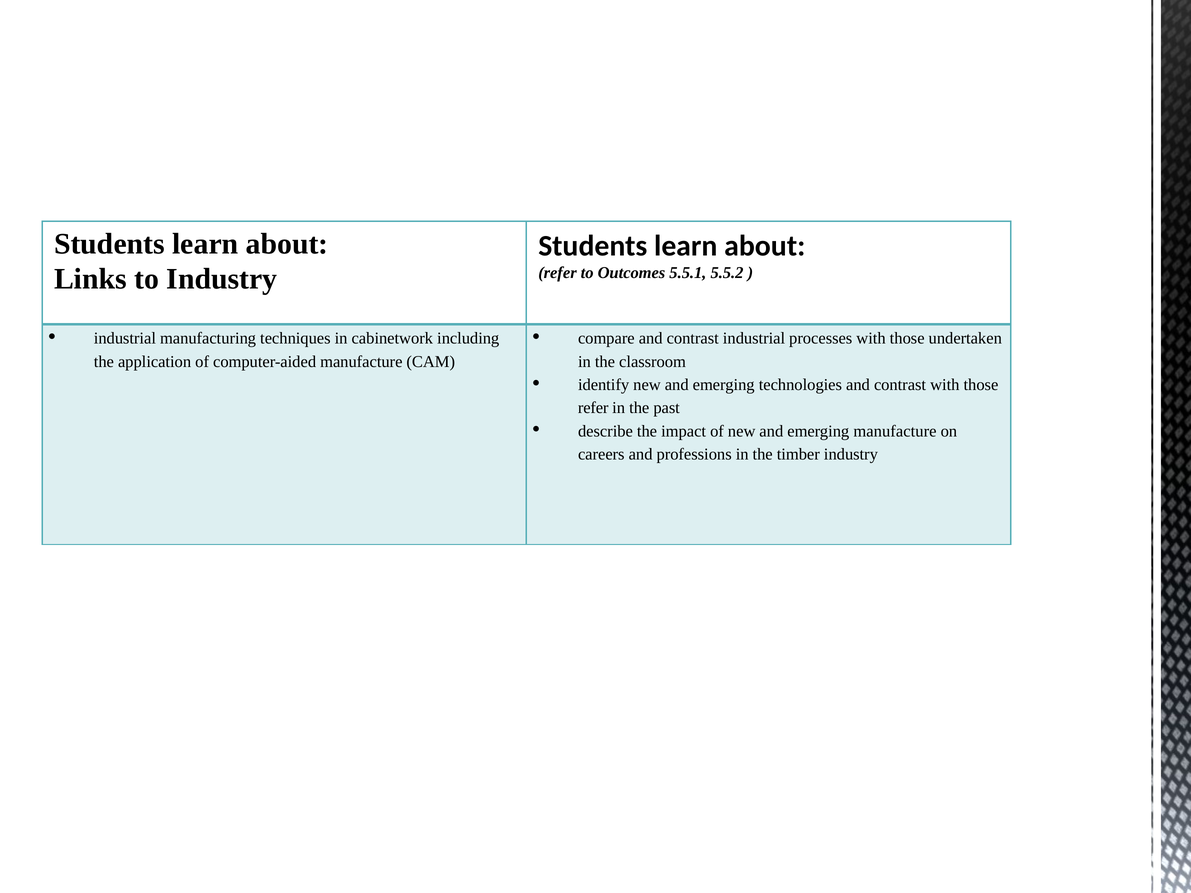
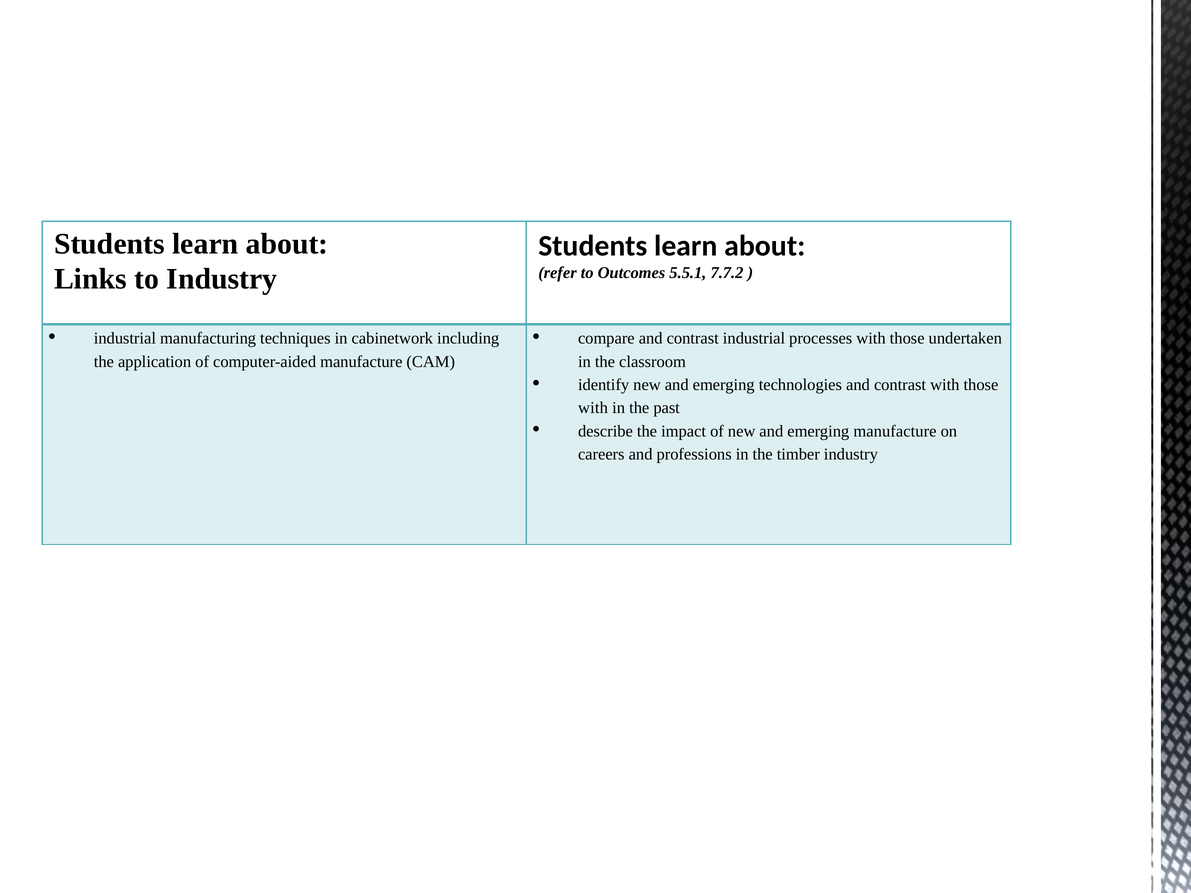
5.5.2: 5.5.2 -> 7.7.2 (727, 273)
refer: refer -> with (593, 408)
